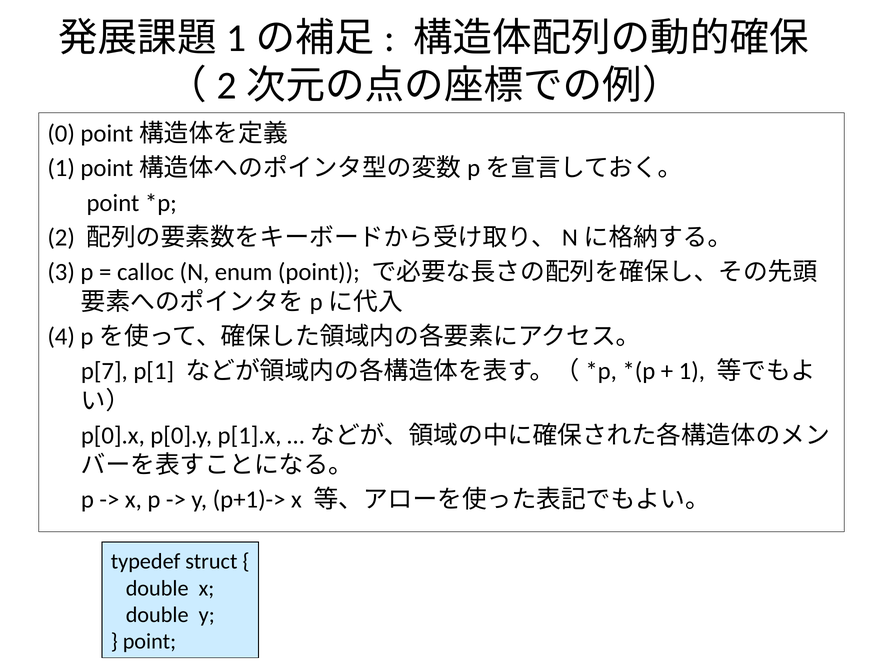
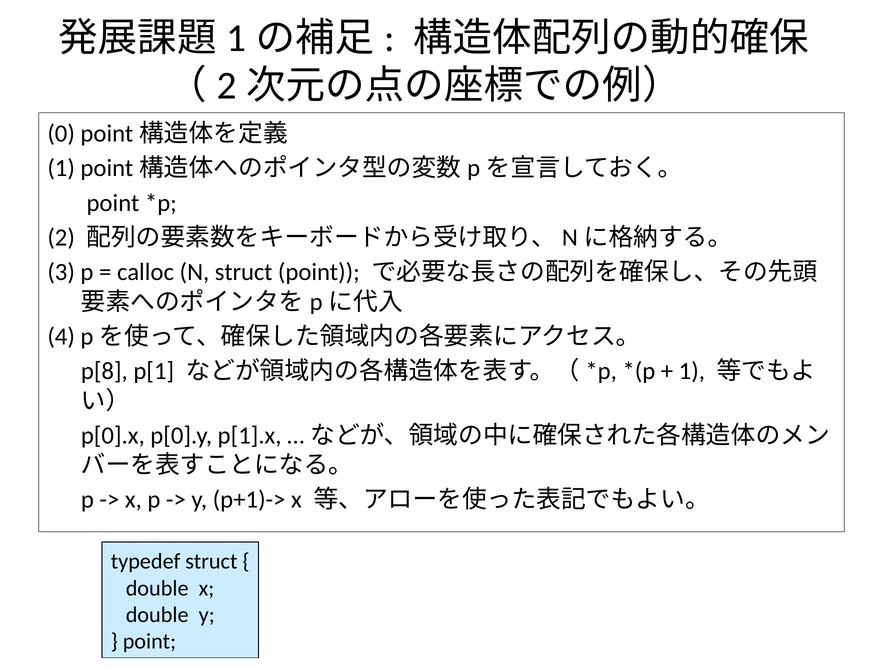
N enum: enum -> struct (244, 272)
p[7: p[7 -> p[8 (104, 371)
